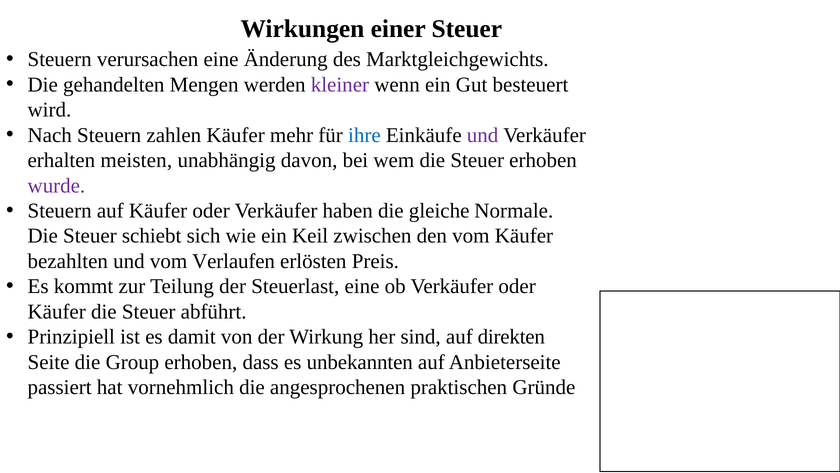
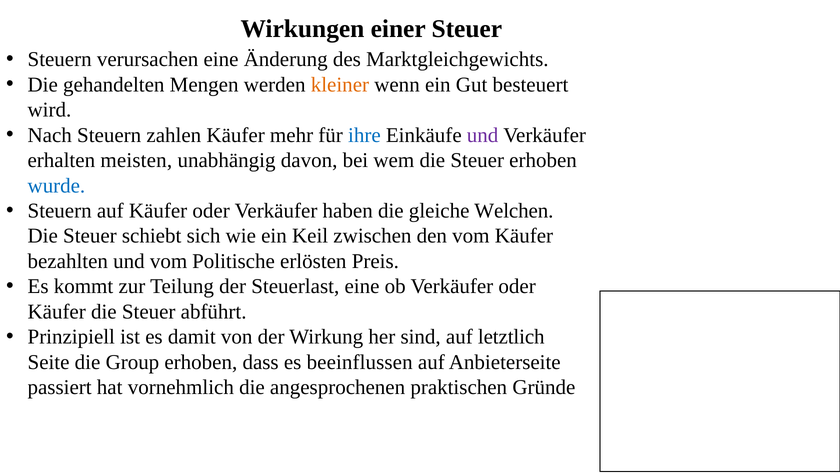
kleiner colour: purple -> orange (340, 85)
wurde colour: purple -> blue (56, 185)
Normale: Normale -> Welchen (514, 211)
Verlaufen: Verlaufen -> Politische (234, 261)
direkten: direkten -> letztlich (511, 337)
unbekannten: unbekannten -> beeinflussen (360, 362)
